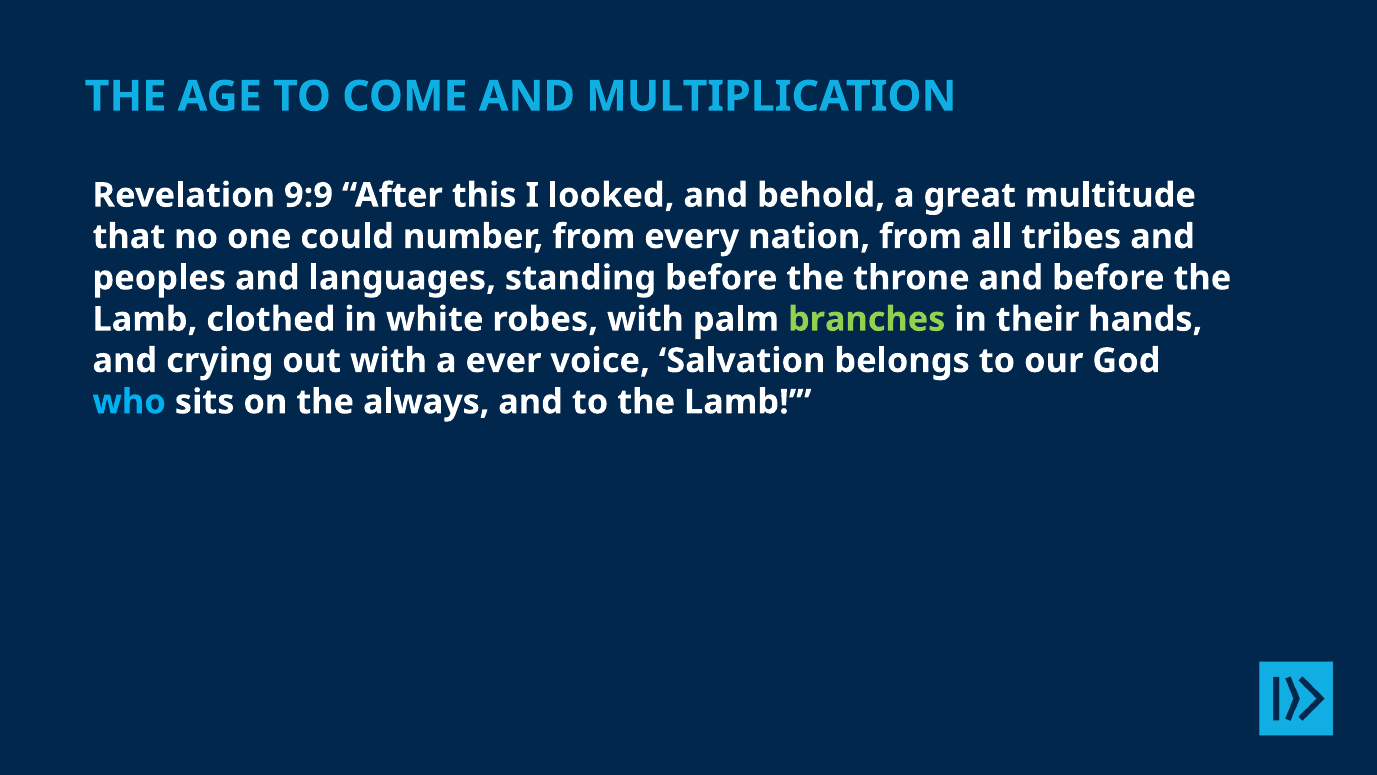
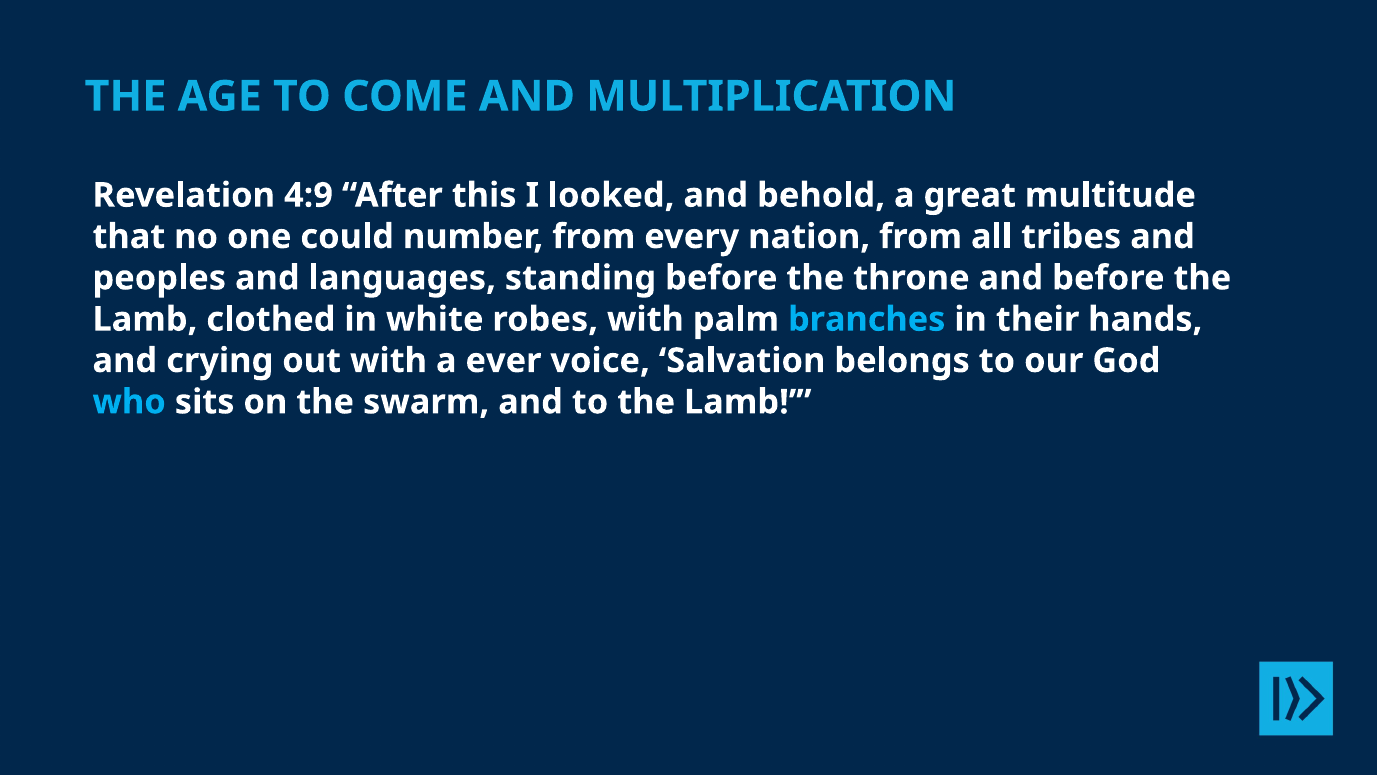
9:9: 9:9 -> 4:9 (308, 195)
branches colour: light green -> light blue (867, 319)
always: always -> swarm (426, 402)
